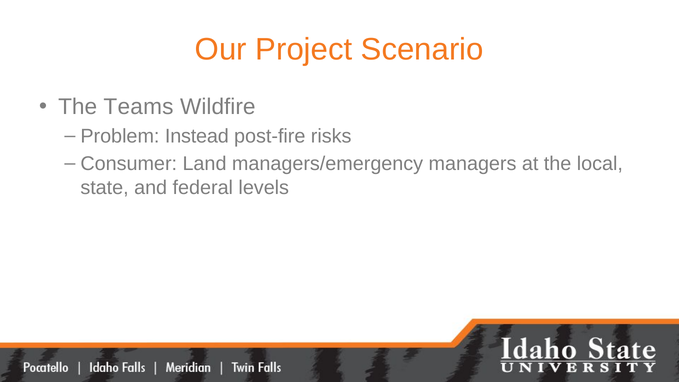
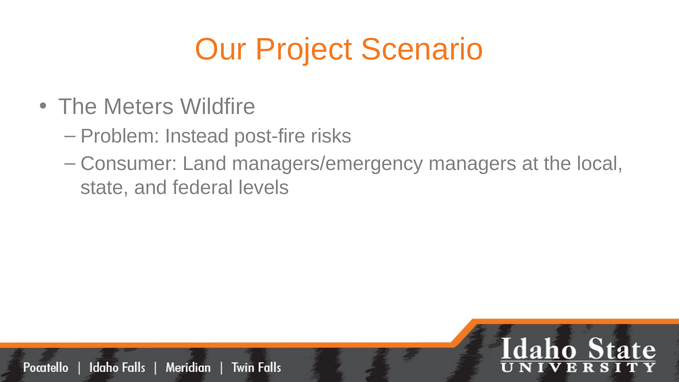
Teams: Teams -> Meters (139, 107)
